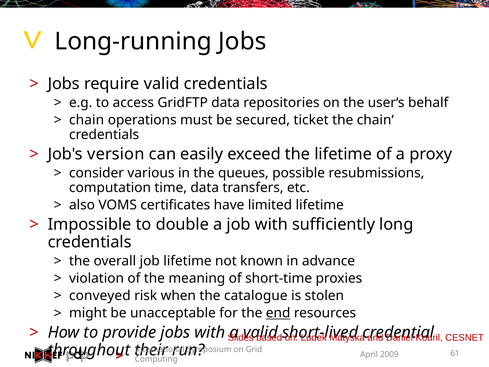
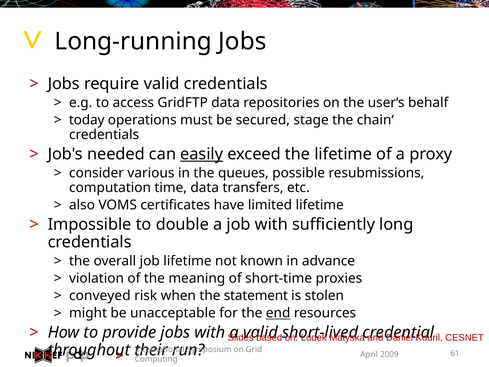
chain: chain -> today (87, 120)
ticket: ticket -> stage (311, 120)
version: version -> needed (116, 154)
easily underline: none -> present (202, 154)
catalogue: catalogue -> statement (256, 296)
